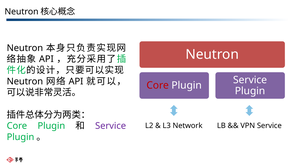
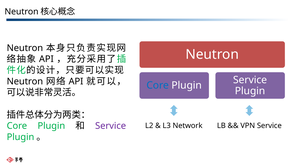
Core colour: red -> blue (158, 85)
